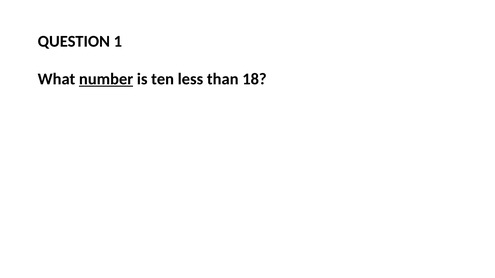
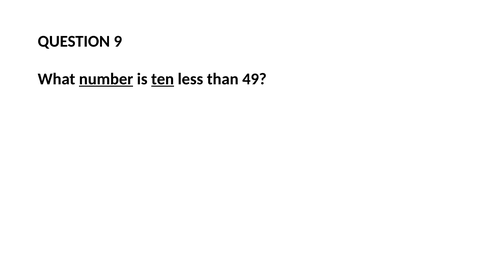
1: 1 -> 9 (118, 42)
ten underline: none -> present (163, 79)
18: 18 -> 49 (254, 79)
